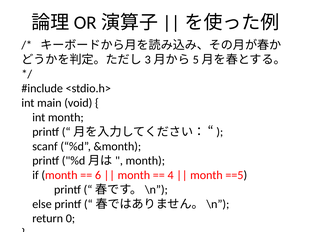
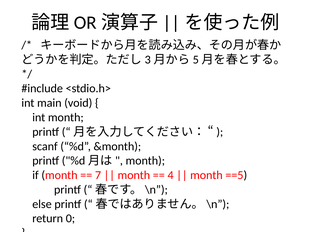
6: 6 -> 7 (98, 176)
